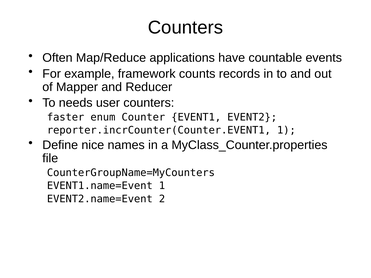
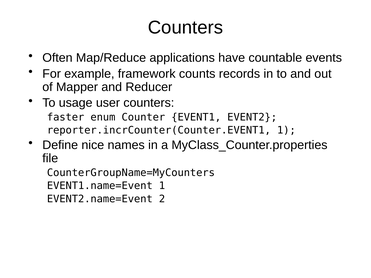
needs: needs -> usage (76, 103)
